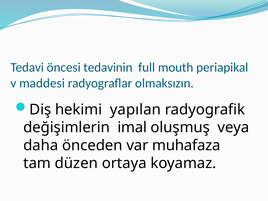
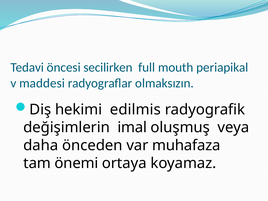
tedavinin: tedavinin -> secilirken (108, 67)
yapılan: yapılan -> edilmis (135, 110)
düzen: düzen -> önemi (76, 163)
